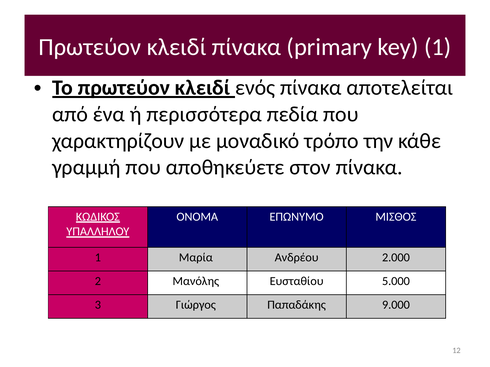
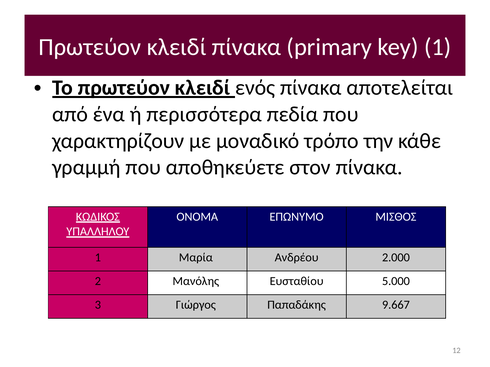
9.000: 9.000 -> 9.667 (396, 305)
